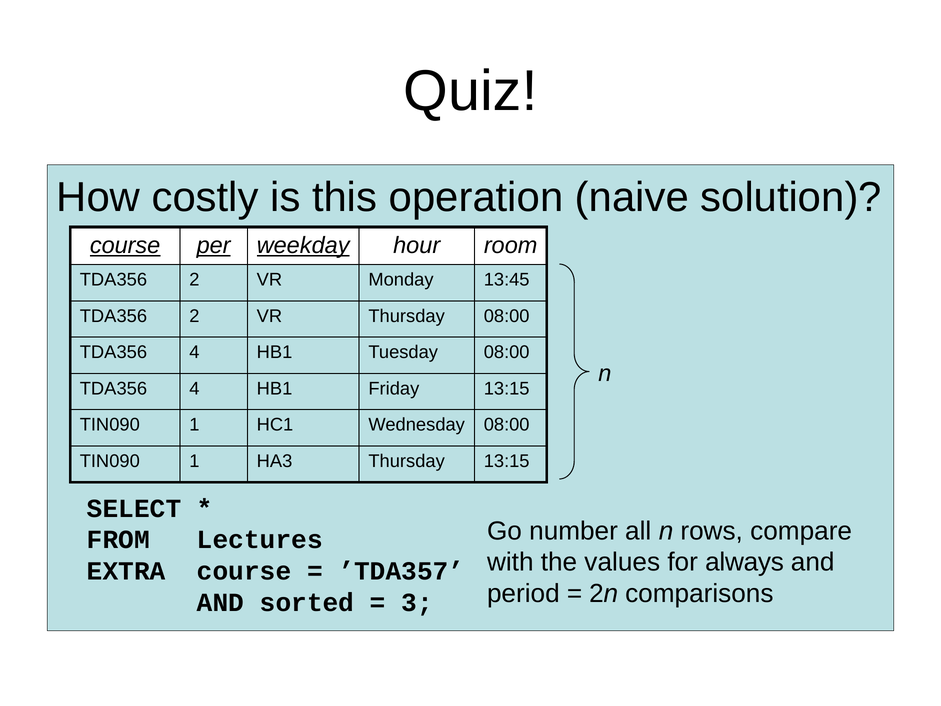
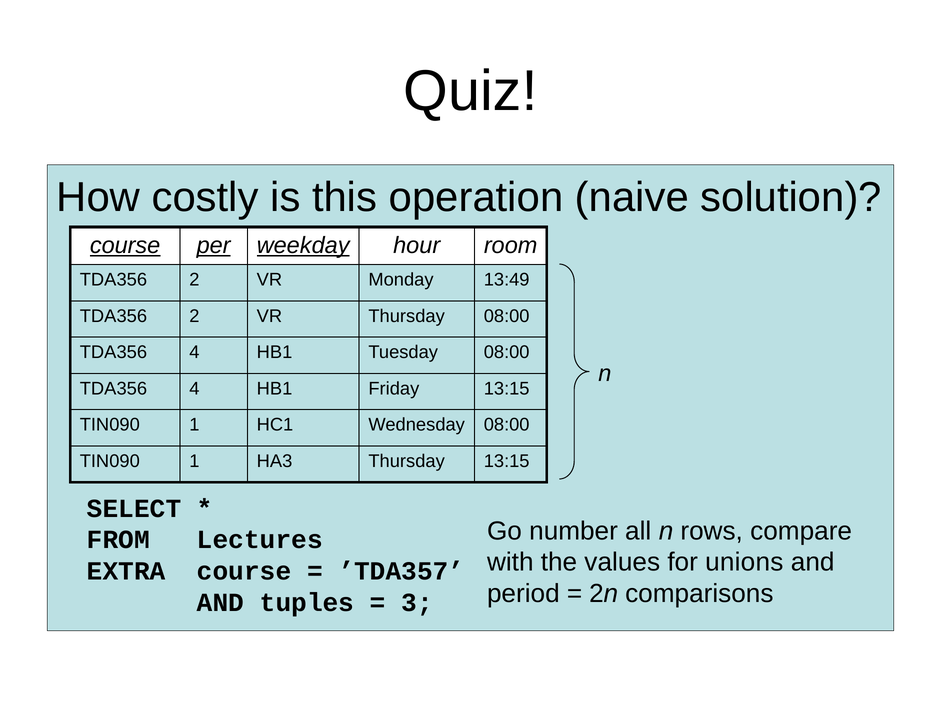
13:45: 13:45 -> 13:49 (507, 280)
always: always -> unions (744, 562)
sorted: sorted -> tuples (307, 602)
